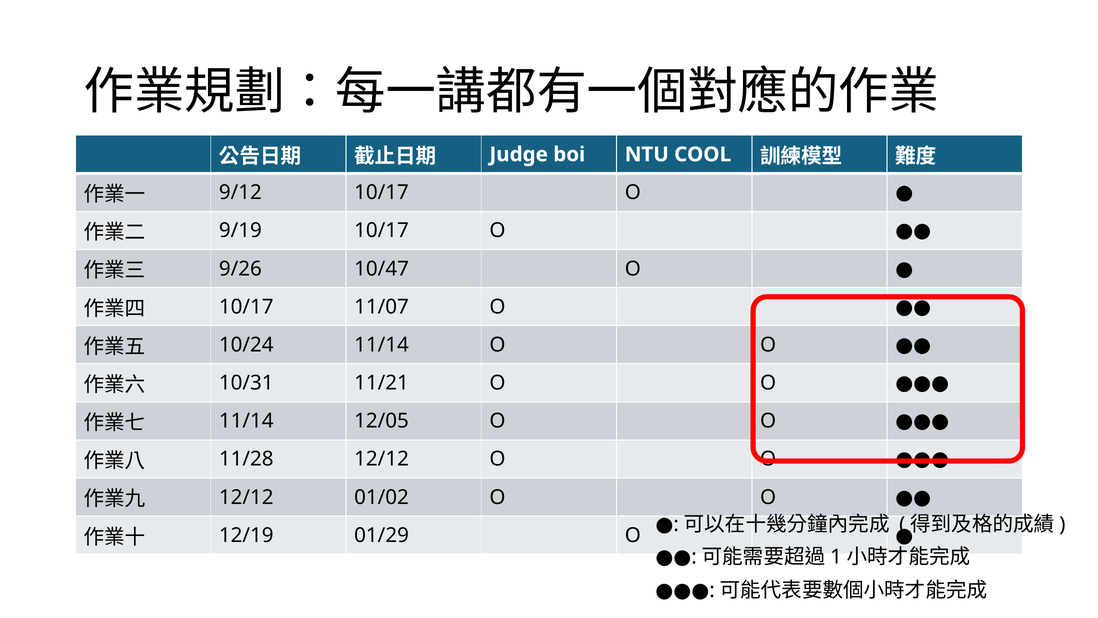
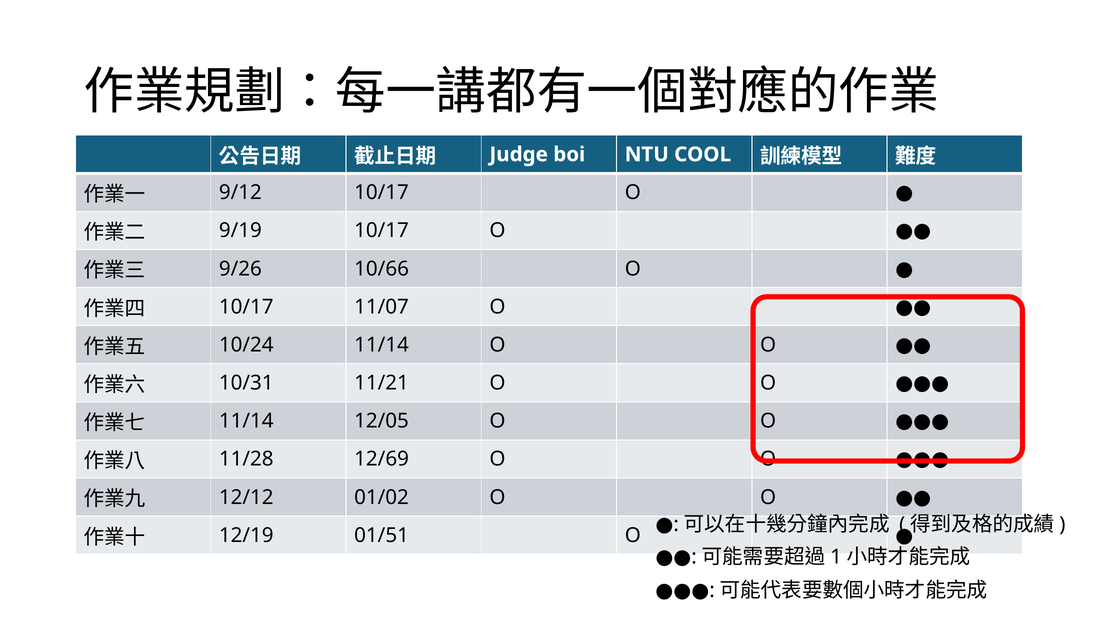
10/47: 10/47 -> 10/66 (382, 269)
11/28 12/12: 12/12 -> 12/69 (382, 459)
01/29: 01/29 -> 01/51 (382, 535)
